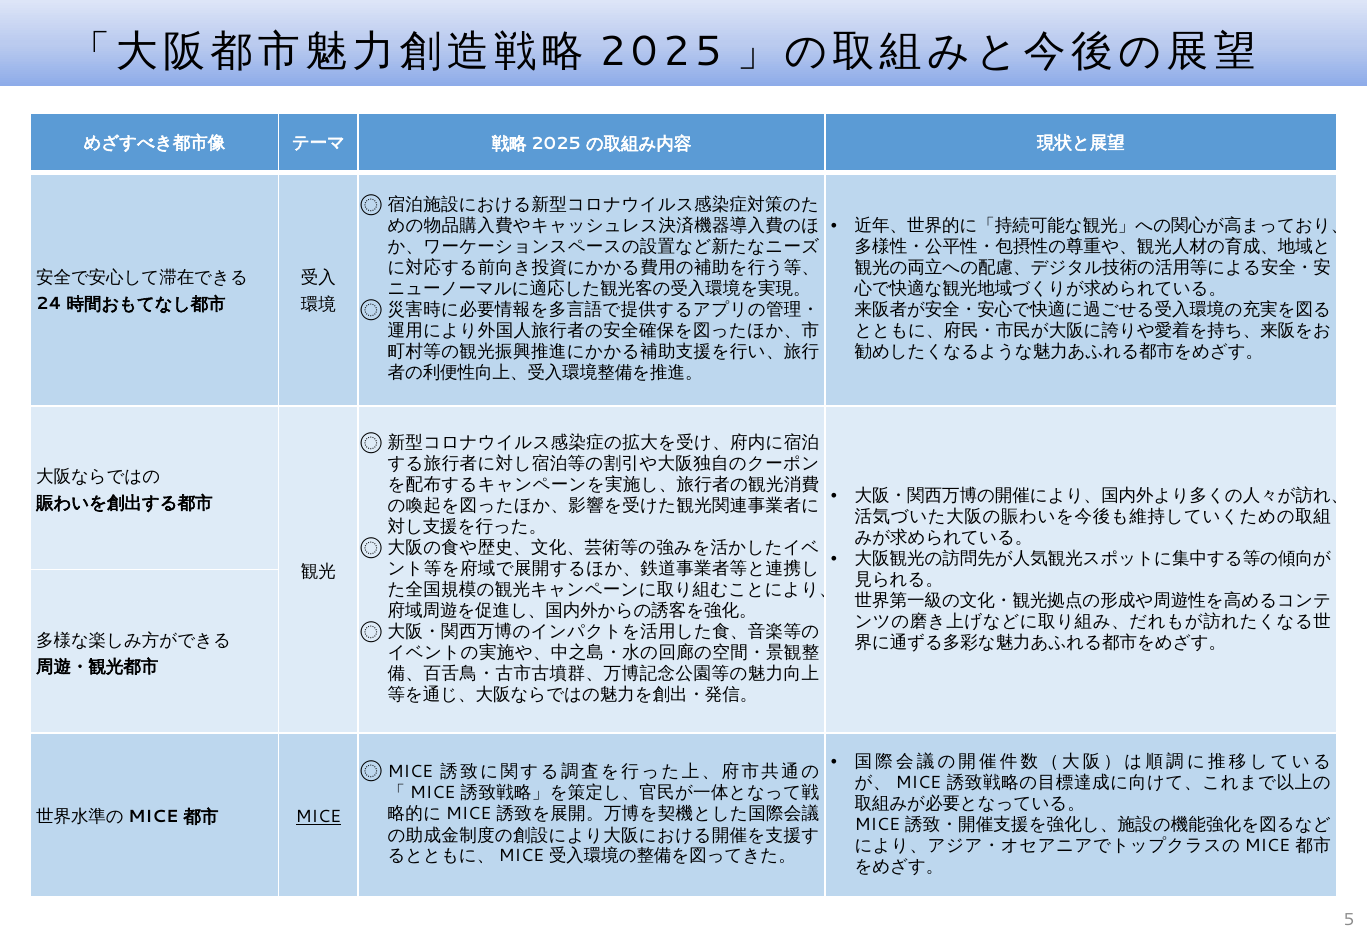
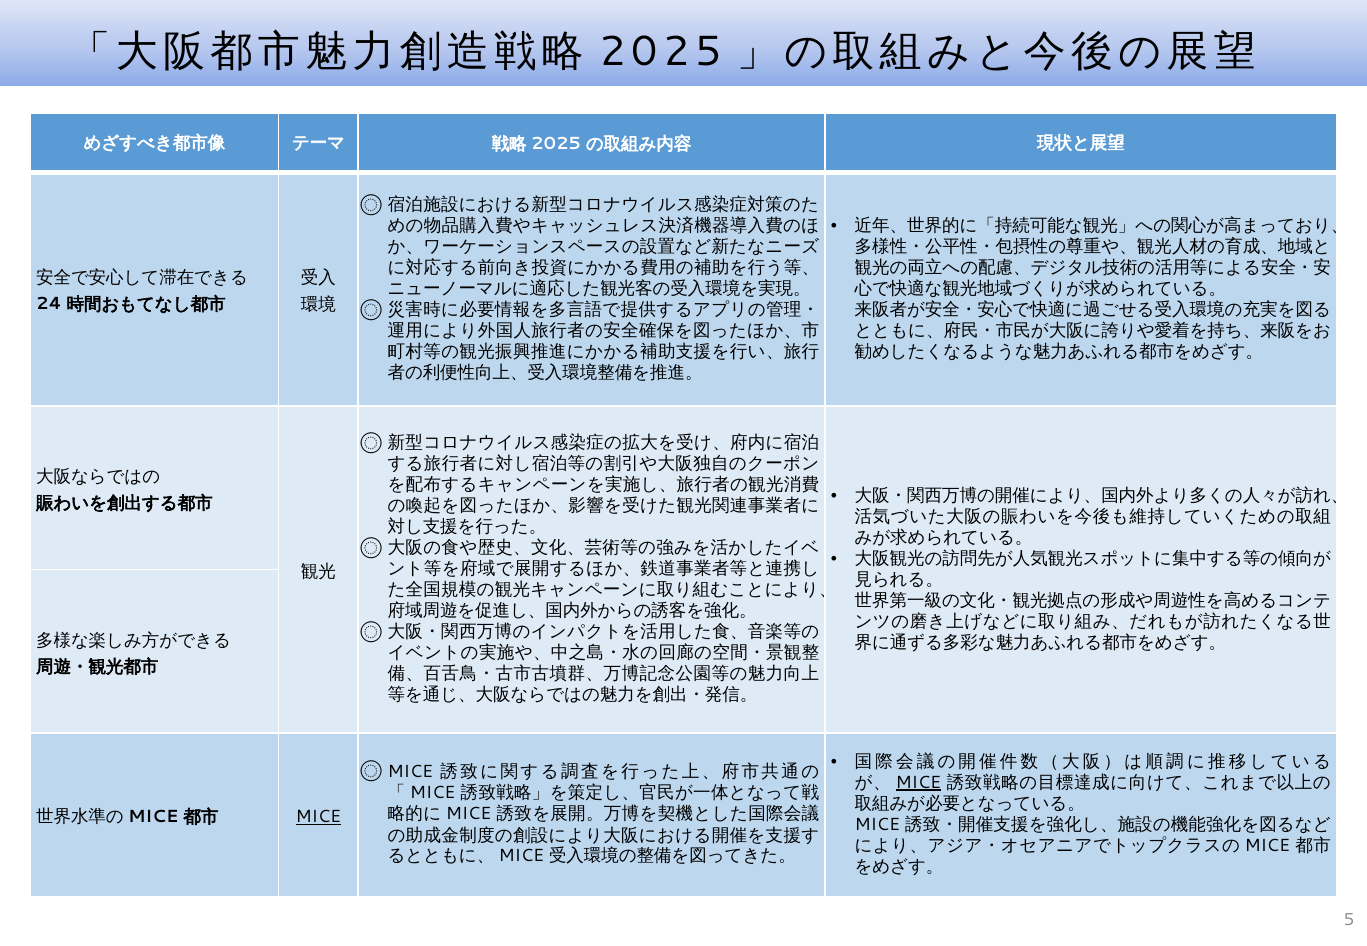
MICE underline: none -> present (918, 783)
